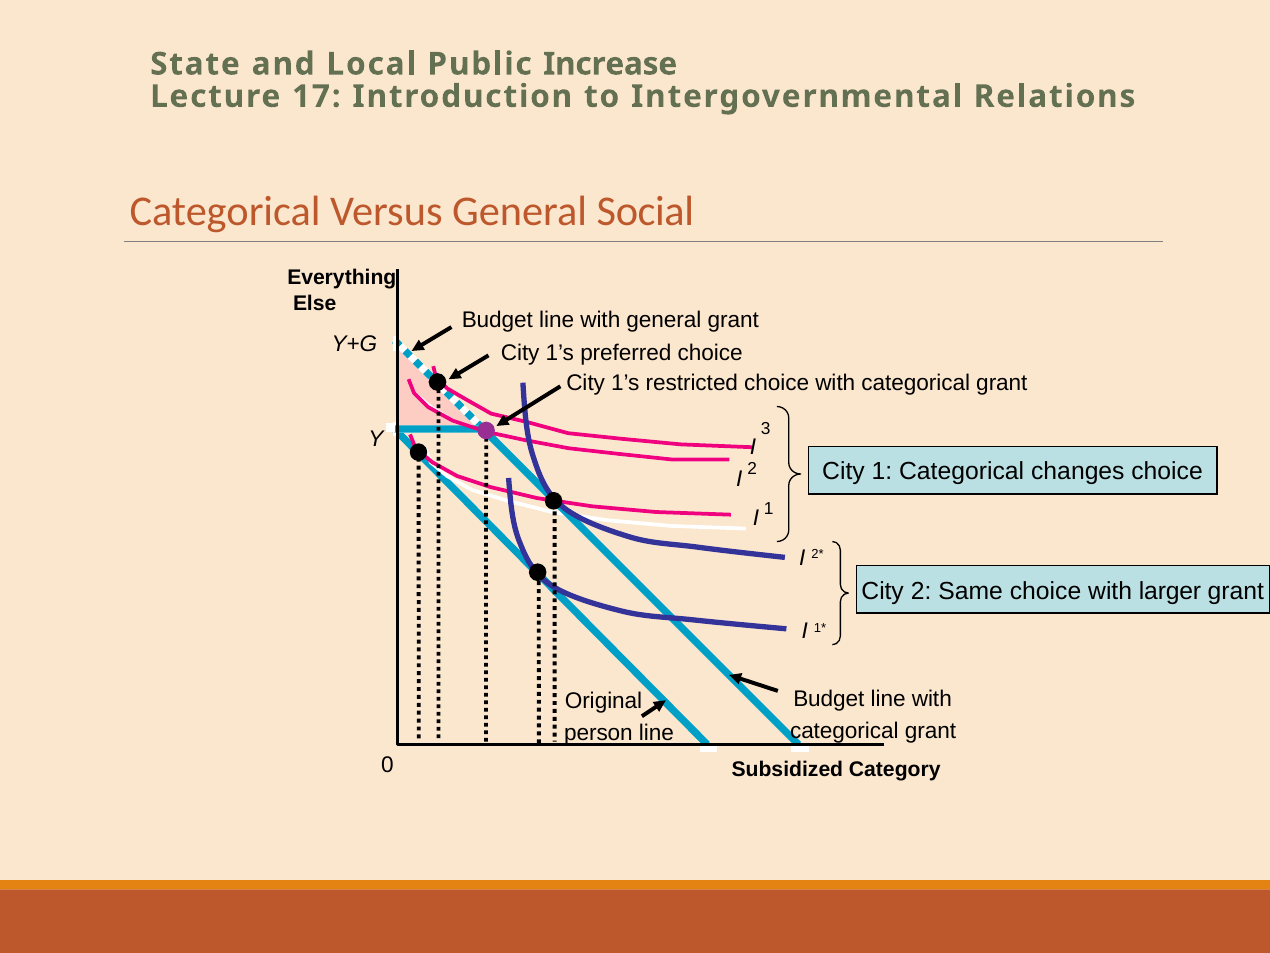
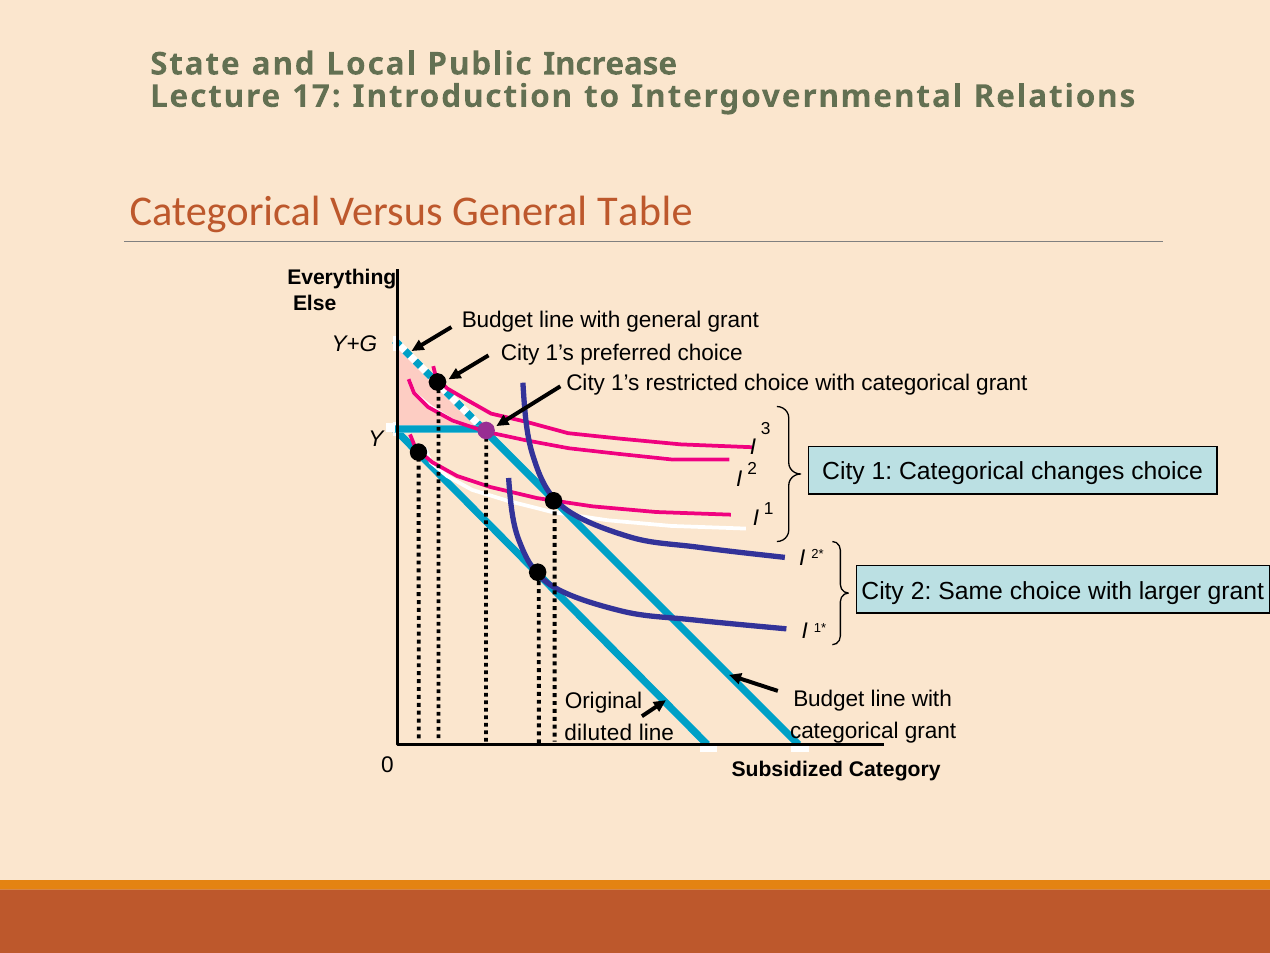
Social: Social -> Table (645, 211)
person: person -> diluted (598, 733)
